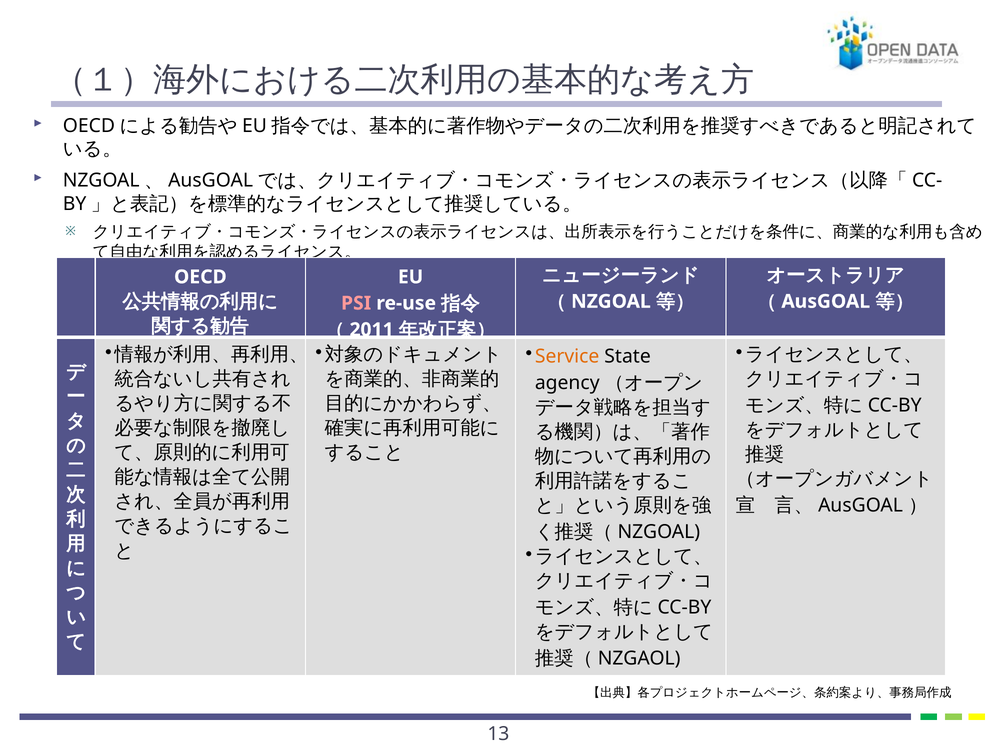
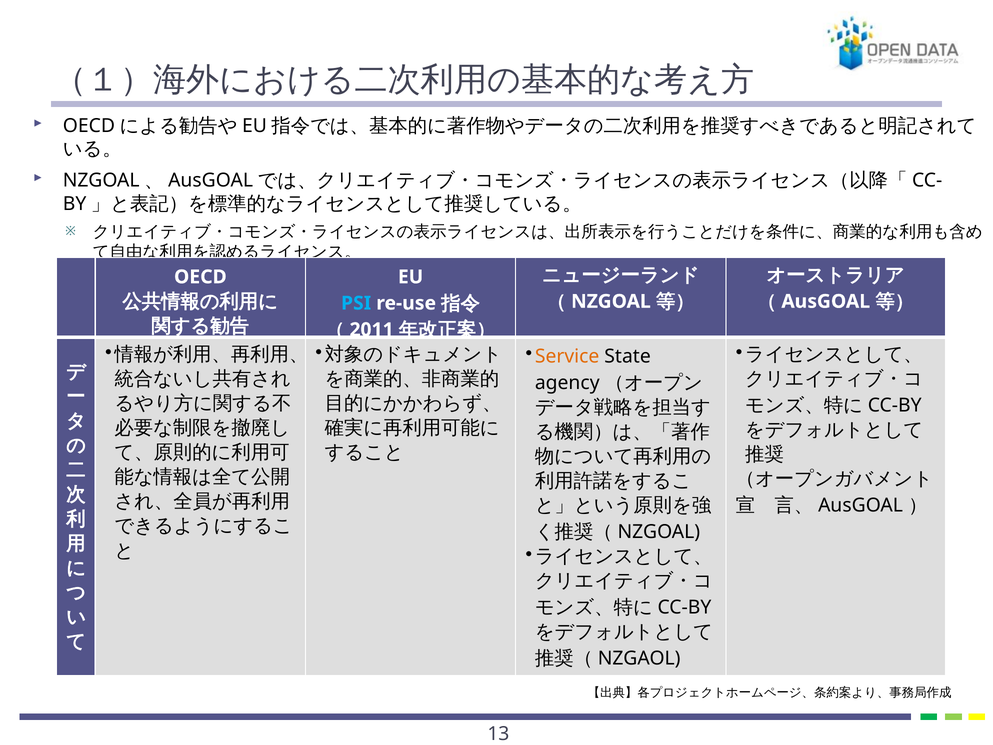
PSI colour: pink -> light blue (356, 303)
